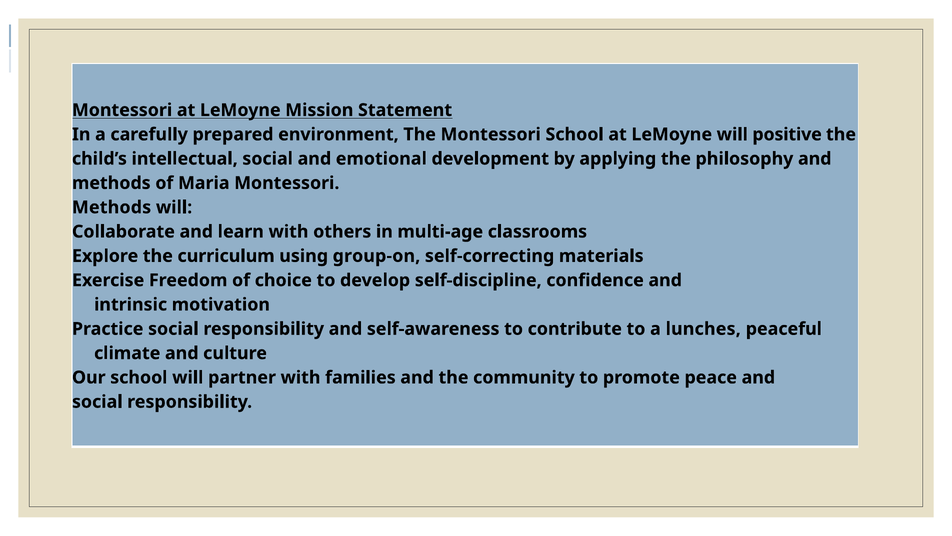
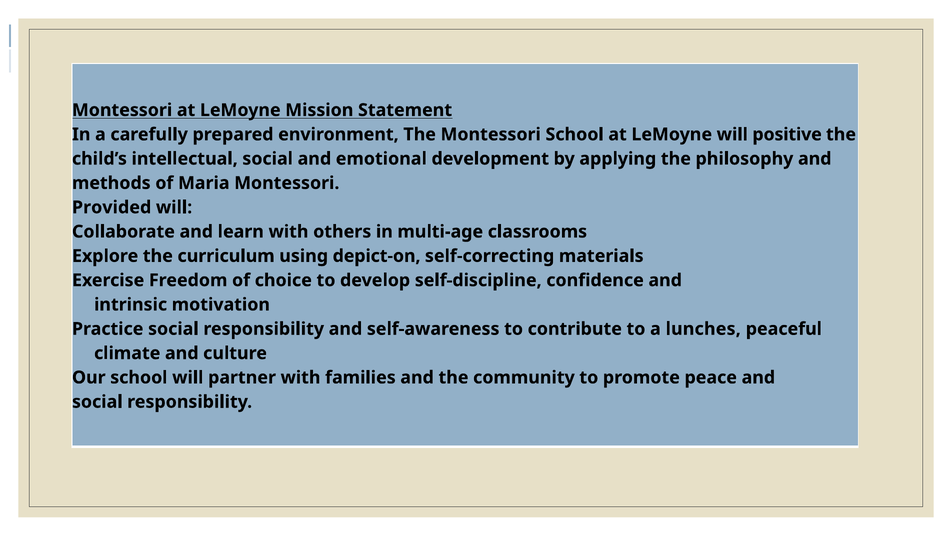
Methods: Methods -> Provided (112, 207)
group-on: group-on -> depict-on (377, 256)
